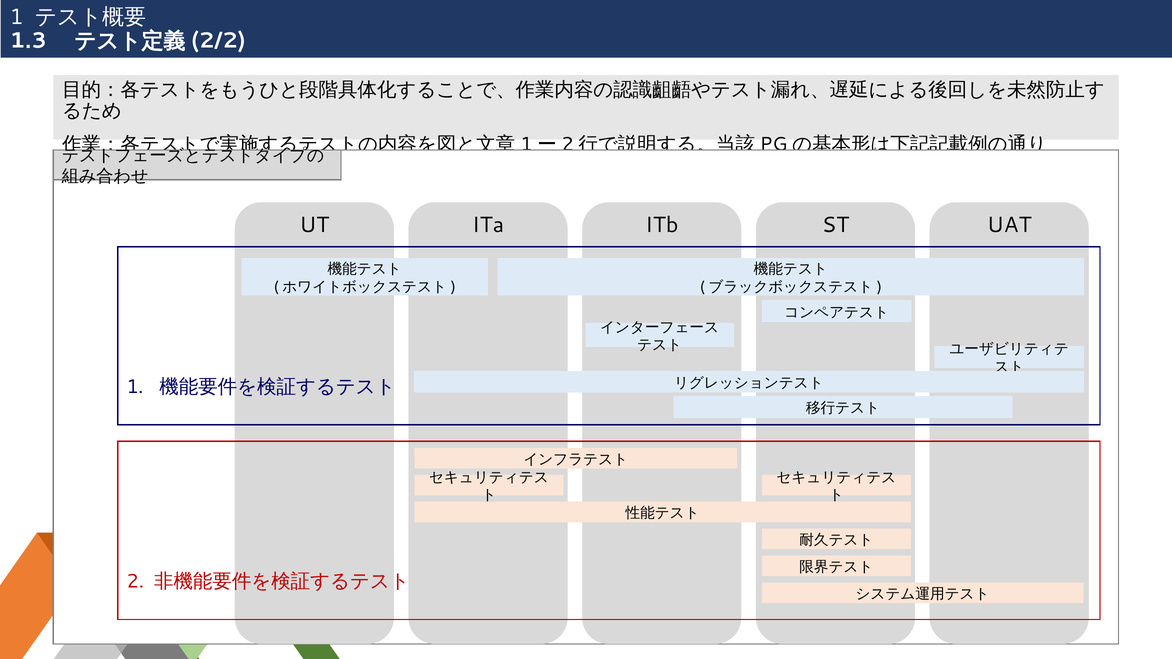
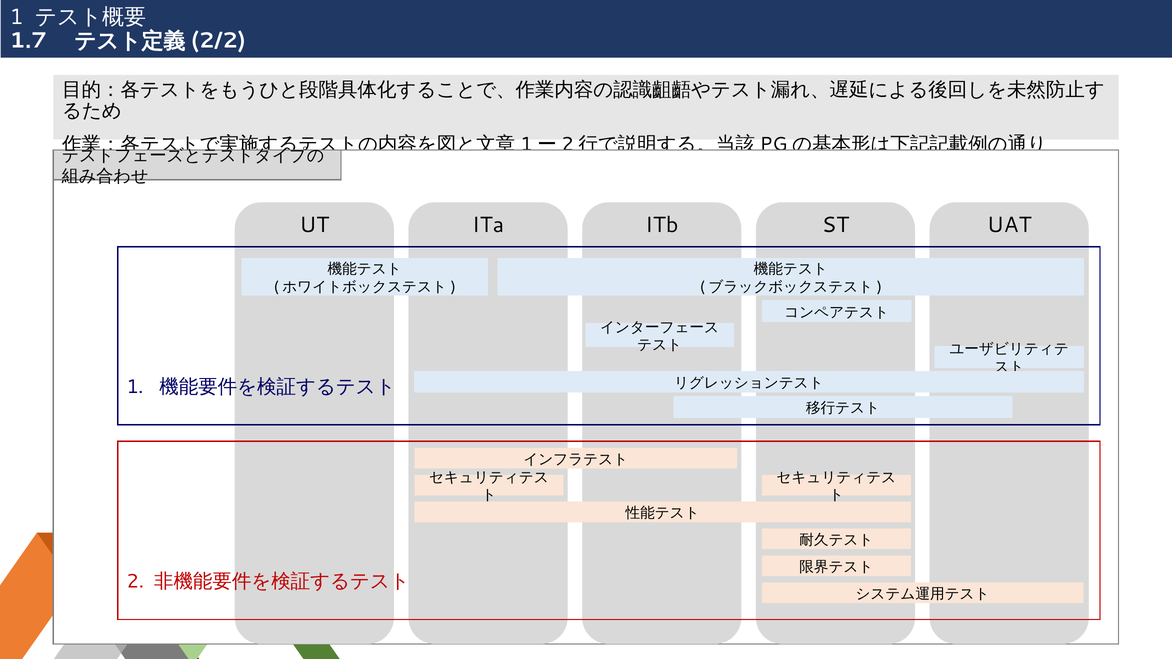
1.3: 1.3 -> 1.7 (28, 41)
